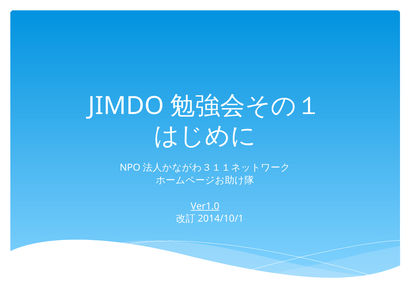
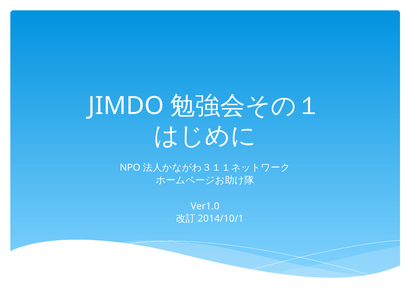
Ver1.0 underline: present -> none (205, 207)
